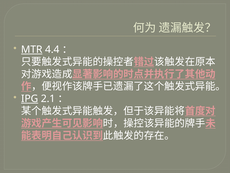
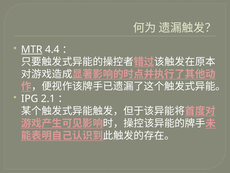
IPG underline: present -> none (30, 98)
